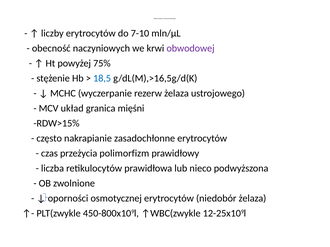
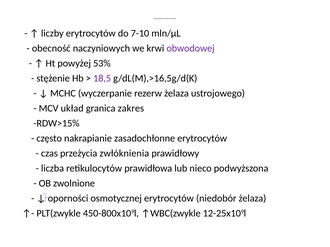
75%: 75% -> 53% (102, 63)
18,5 colour: blue -> purple (102, 78)
mięśni: mięśni -> zakres (131, 109)
polimorfizm: polimorfizm -> zwłóknienia (124, 154)
